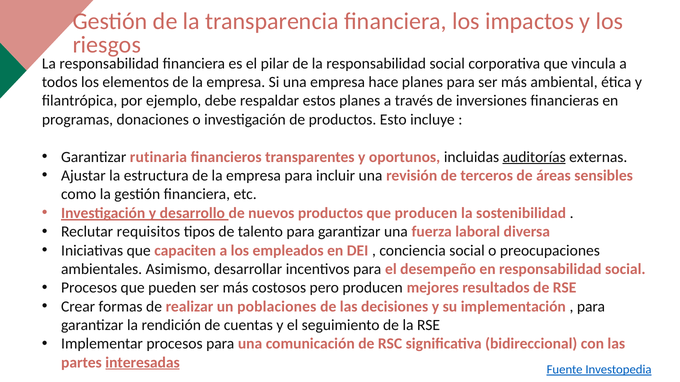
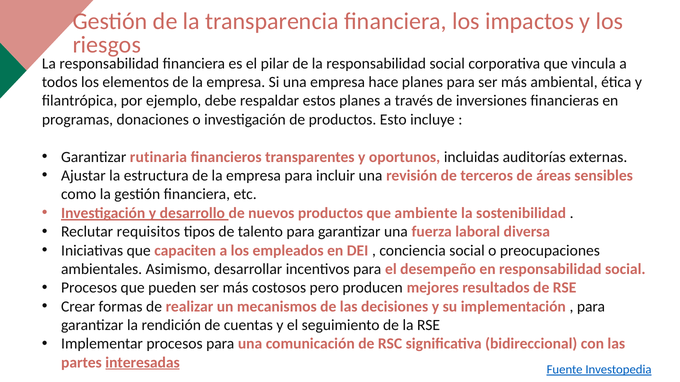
auditorías underline: present -> none (534, 157)
que producen: producen -> ambiente (426, 213)
poblaciones: poblaciones -> mecanismos (277, 307)
